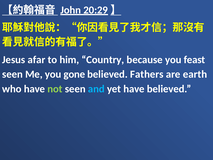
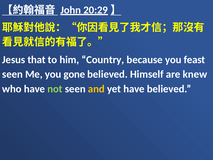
afar: afar -> that (37, 60)
Fathers: Fathers -> Himself (147, 74)
earth: earth -> knew (195, 74)
and colour: light blue -> yellow (96, 89)
